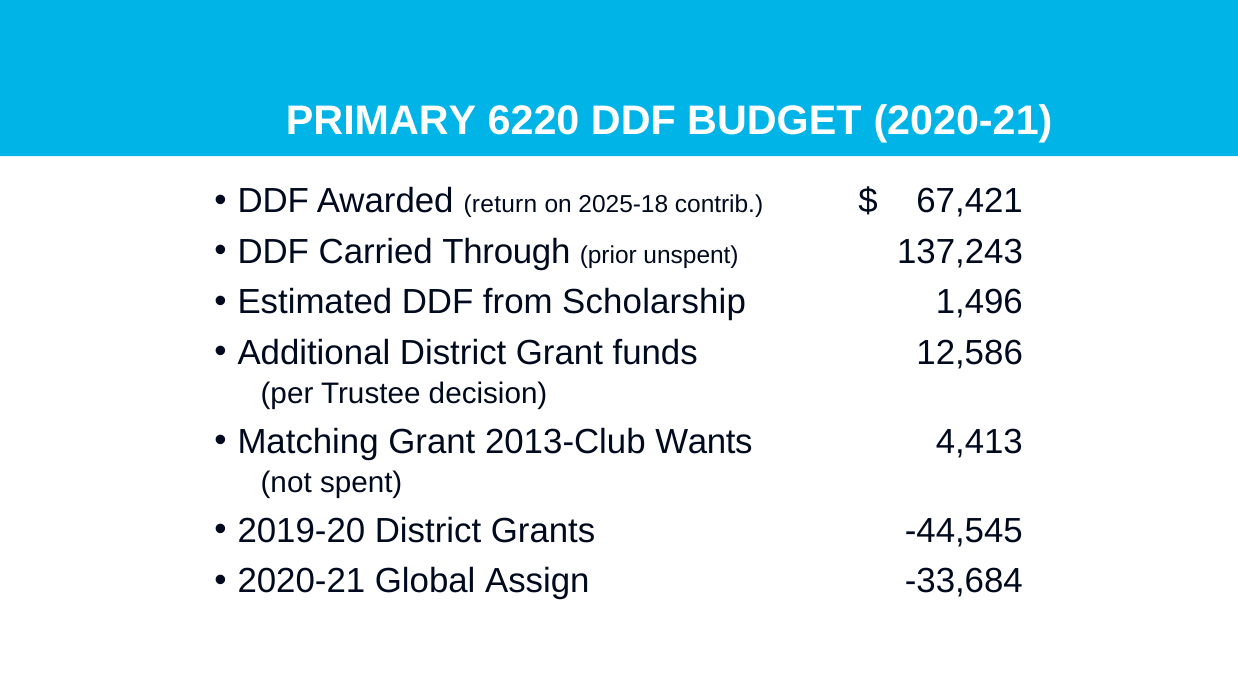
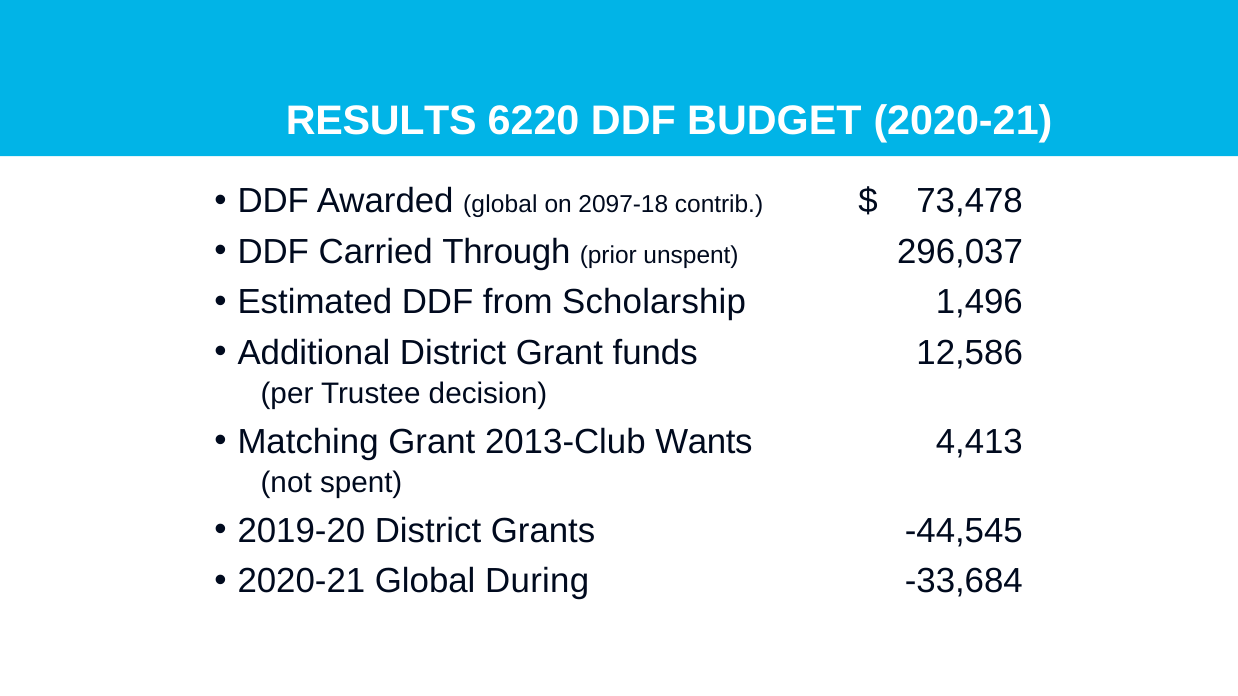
PRIMARY: PRIMARY -> RESULTS (381, 121)
Awarded return: return -> global (500, 205)
2025-18: 2025-18 -> 2097-18 (623, 205)
67,421: 67,421 -> 73,478 (970, 201)
137,243: 137,243 -> 296,037 (960, 252)
Assign: Assign -> During (537, 581)
